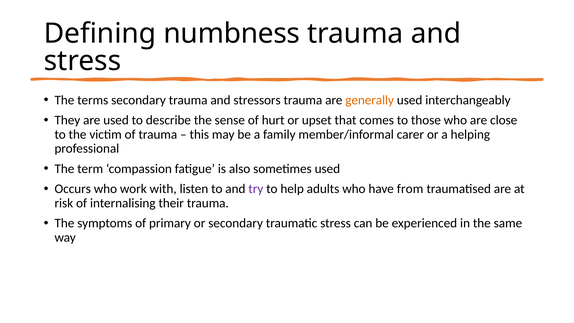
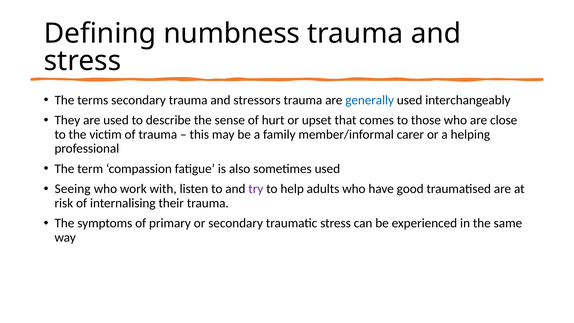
generally colour: orange -> blue (370, 100)
Occurs: Occurs -> Seeing (73, 189)
from: from -> good (410, 189)
